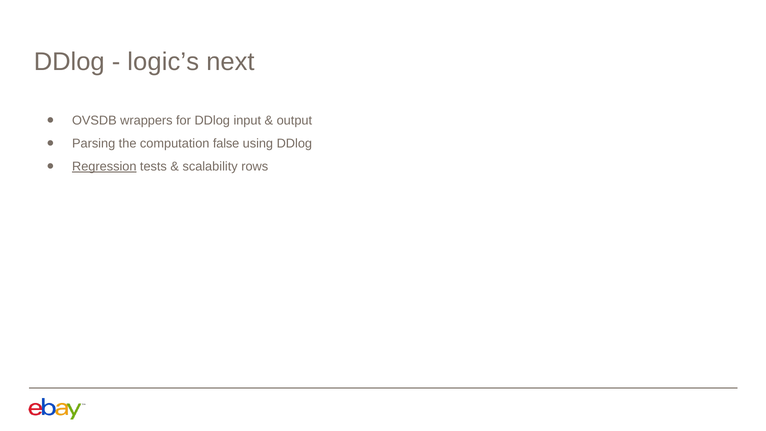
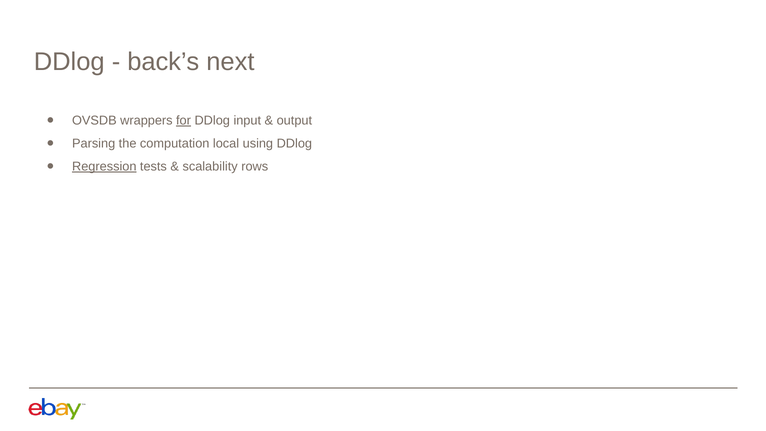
logic’s: logic’s -> back’s (163, 62)
for underline: none -> present (184, 120)
false: false -> local (226, 143)
